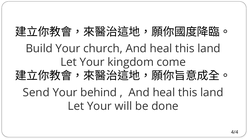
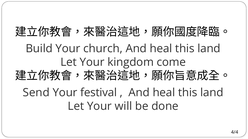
behind: behind -> festival (99, 93)
